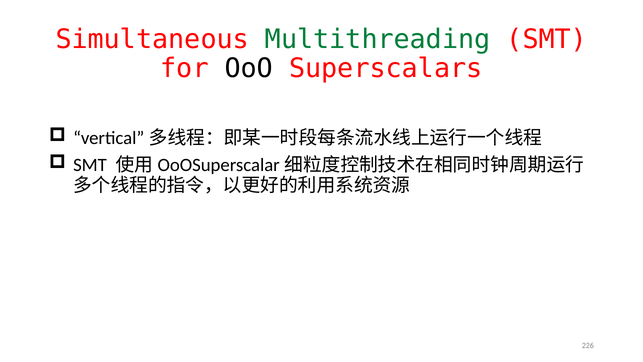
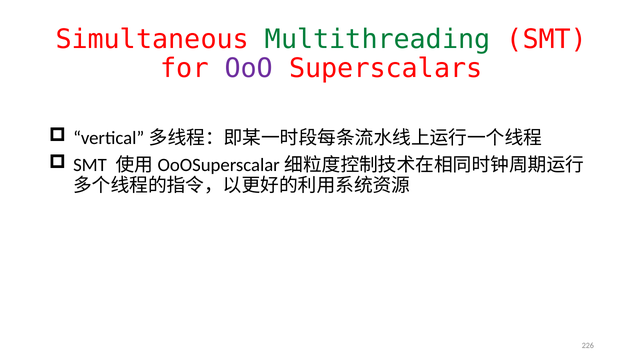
OoO colour: black -> purple (249, 68)
